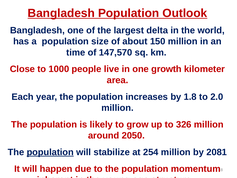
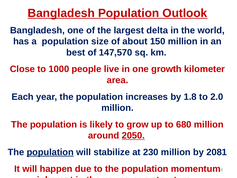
time: time -> best (76, 52)
326: 326 -> 680 (184, 124)
2050 underline: none -> present (133, 135)
254: 254 -> 230 (151, 152)
